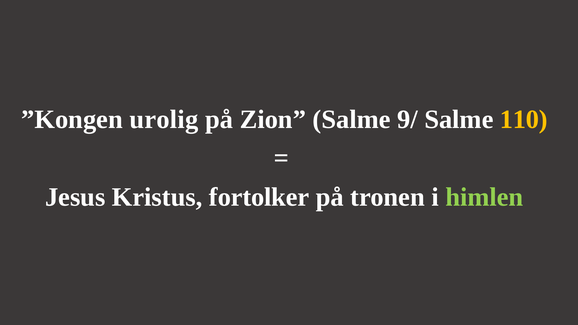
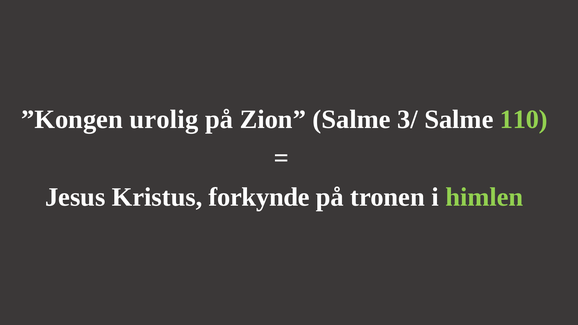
9/: 9/ -> 3/ (407, 119)
110 colour: yellow -> light green (524, 119)
fortolker: fortolker -> forkynde (259, 197)
